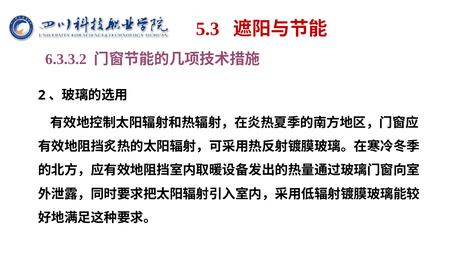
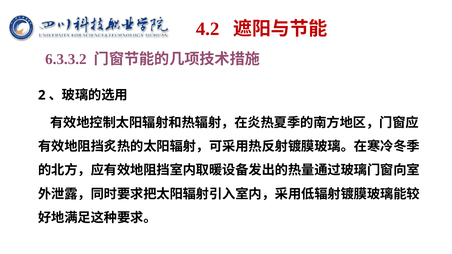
5.3: 5.3 -> 4.2 (208, 29)
